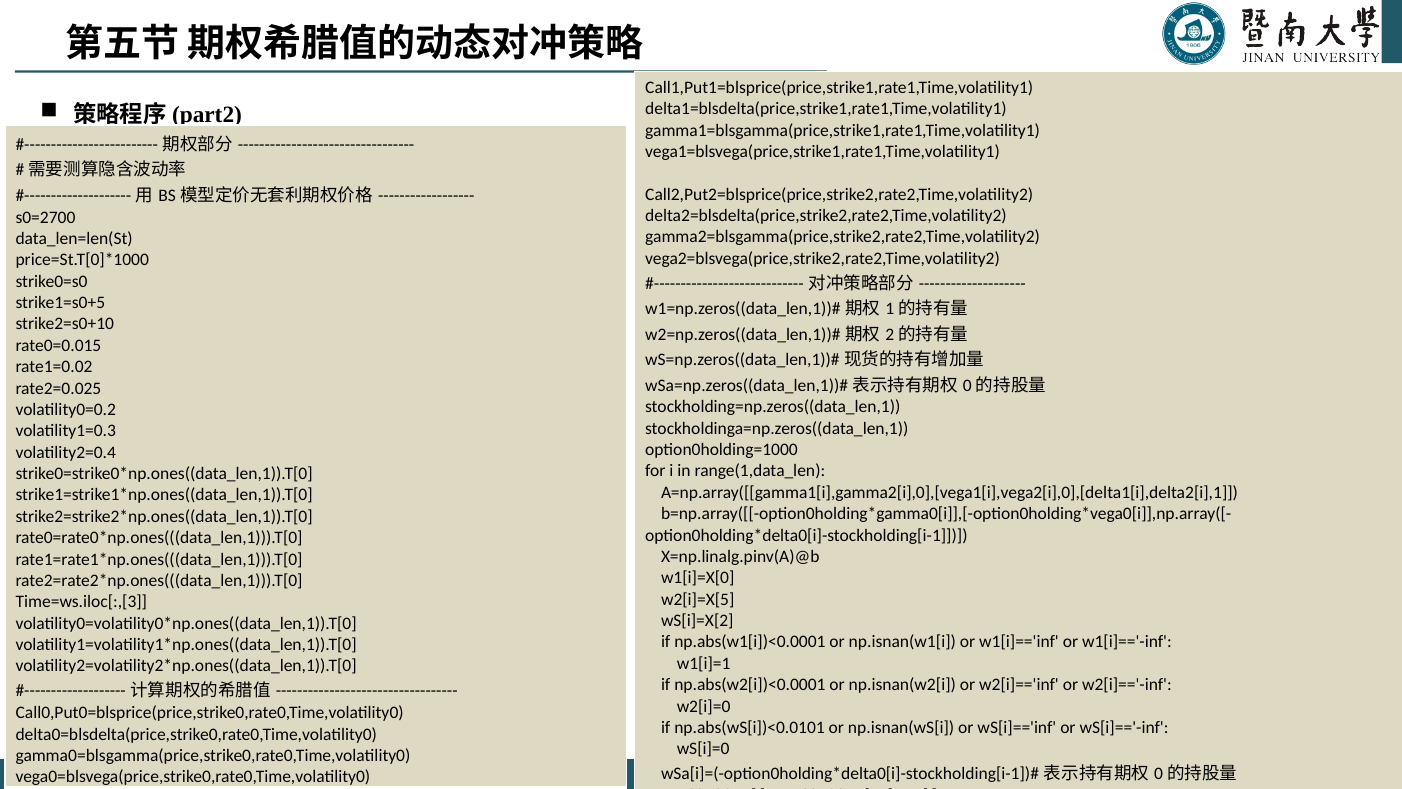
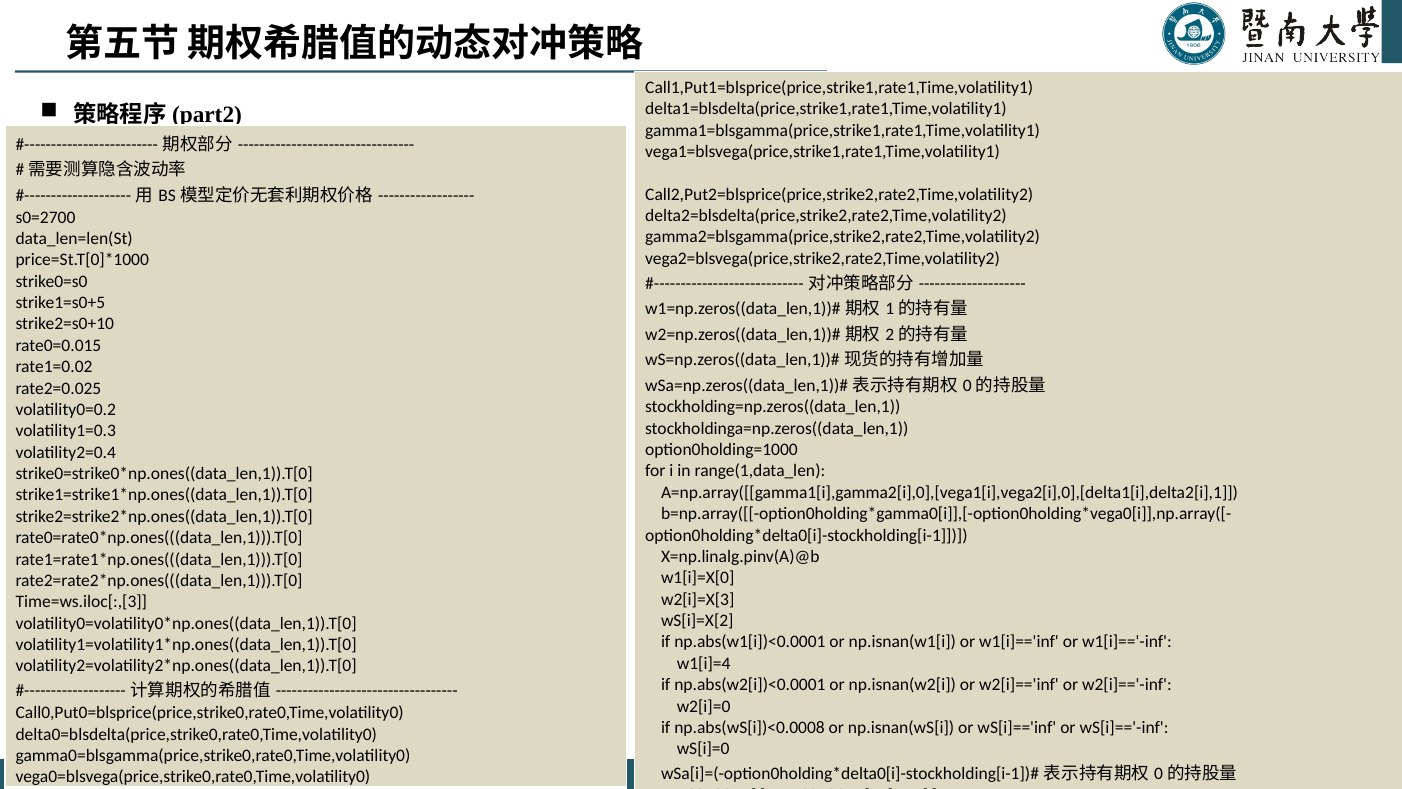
w2[i]=X[5: w2[i]=X[5 -> w2[i]=X[3 (698, 599)
w1[i]=1: w1[i]=1 -> w1[i]=4 (704, 663)
np.abs(wS[i])<0.0101: np.abs(wS[i])<0.0101 -> np.abs(wS[i])<0.0008 (750, 728)
